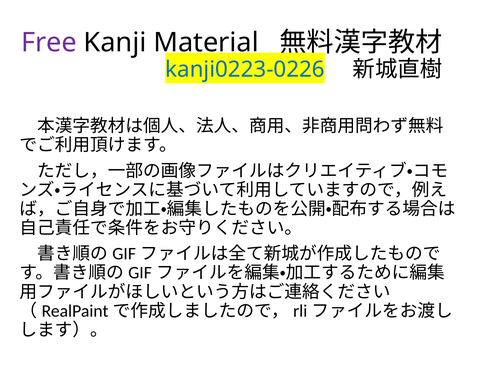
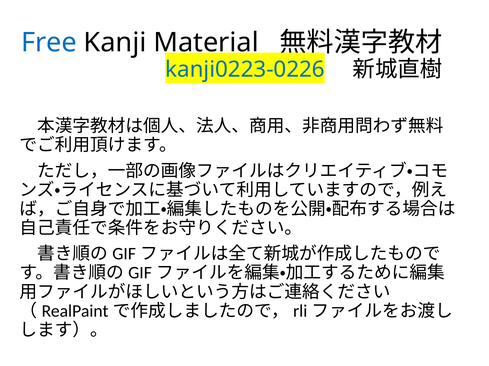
Free colour: purple -> blue (49, 43)
